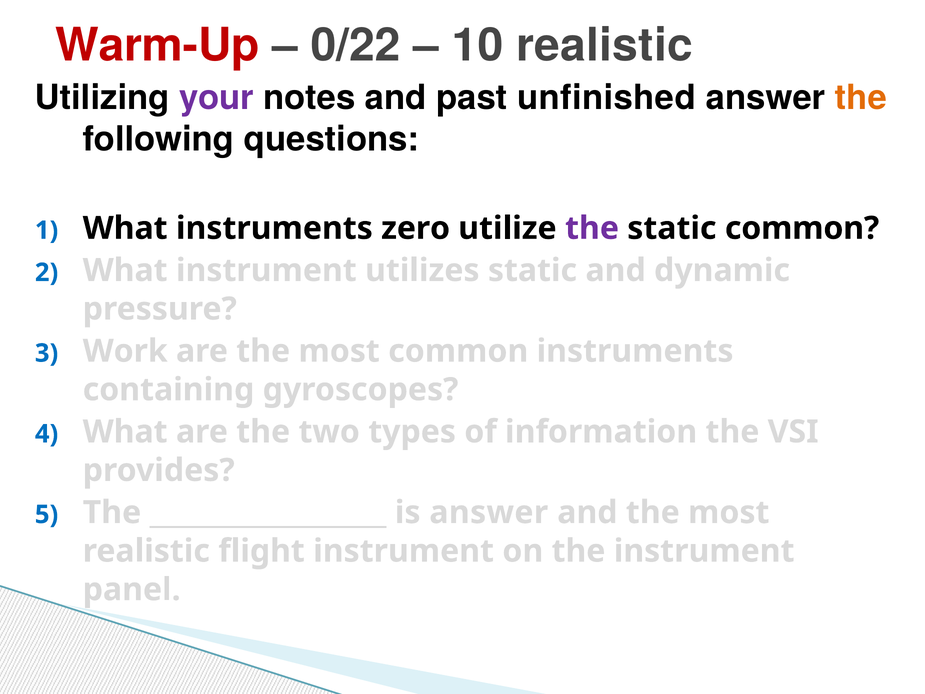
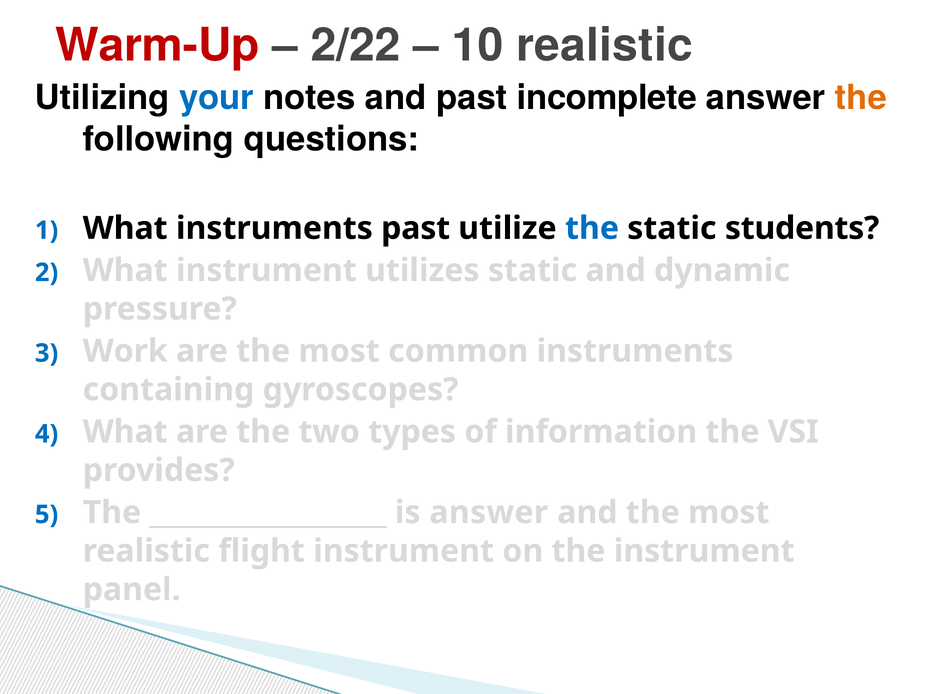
0/22: 0/22 -> 2/22 (356, 46)
your colour: purple -> blue (217, 98)
unfinished: unfinished -> incomplete (607, 98)
instruments zero: zero -> past (416, 228)
the colour: purple -> blue (592, 228)
static common: common -> students (802, 228)
